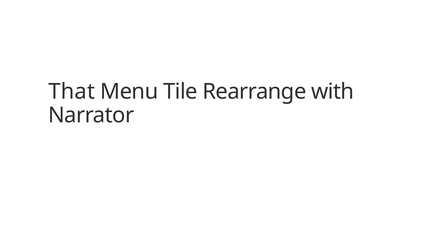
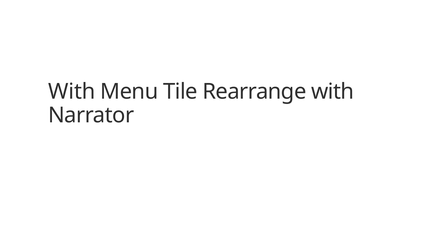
That: That -> With (72, 92)
